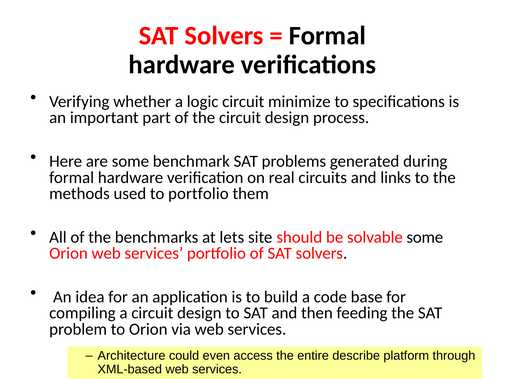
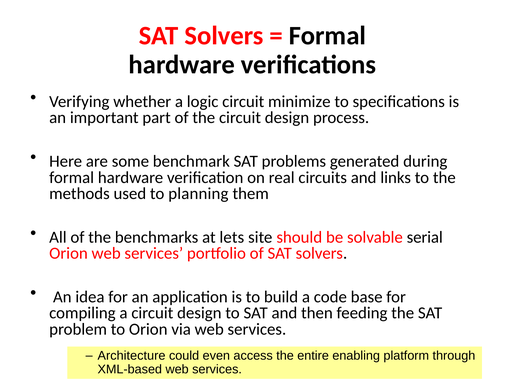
to portfolio: portfolio -> planning (198, 194)
solvable some: some -> serial (425, 237)
describe: describe -> enabling (356, 356)
